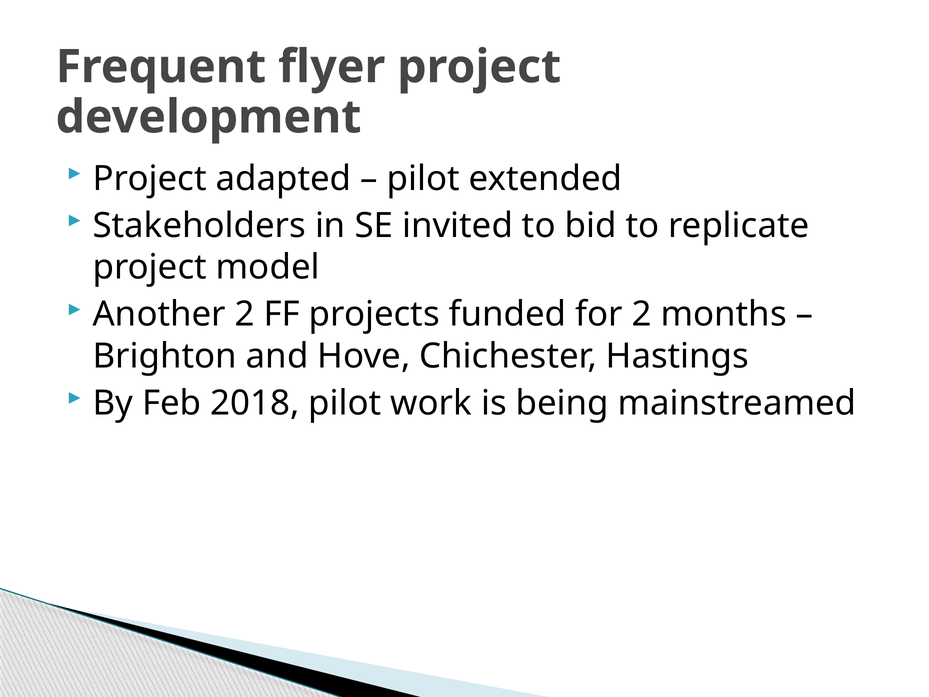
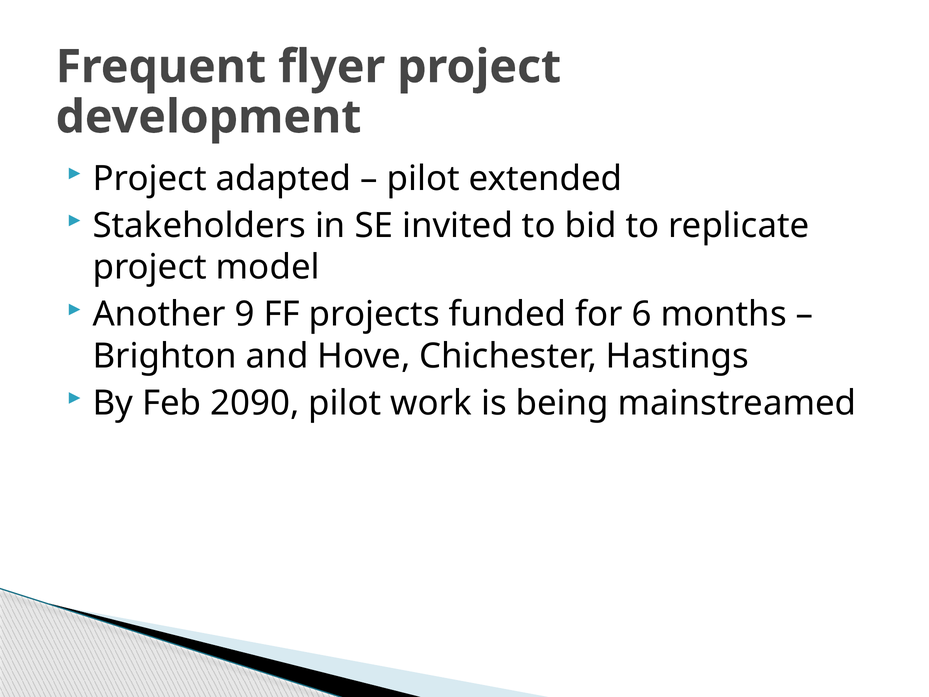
Another 2: 2 -> 9 (245, 314)
for 2: 2 -> 6 (642, 314)
2018: 2018 -> 2090 (255, 403)
